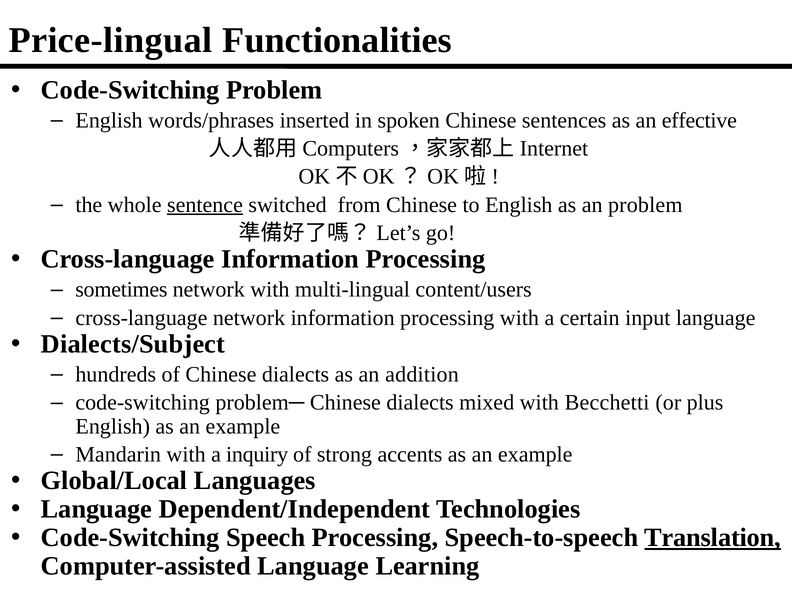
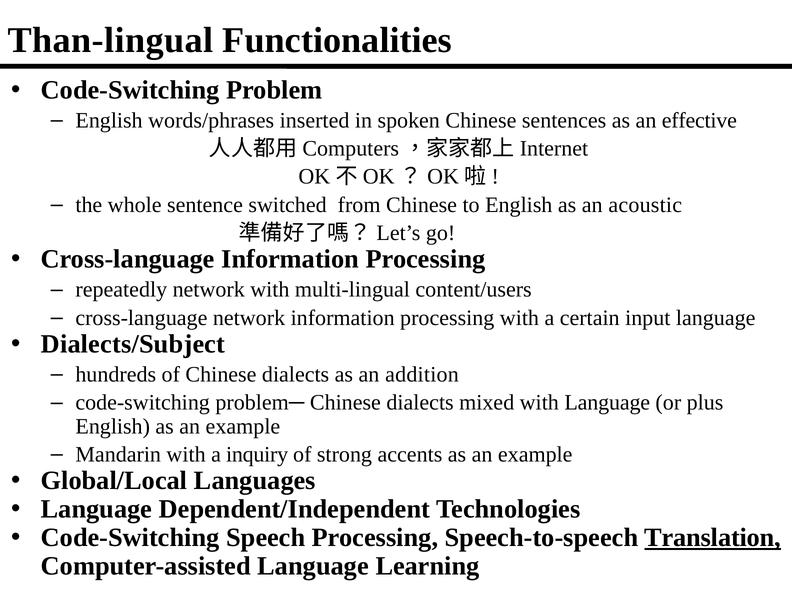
Price-lingual: Price-lingual -> Than-lingual (110, 40)
sentence underline: present -> none (205, 205)
an problem: problem -> acoustic (645, 205)
sometimes: sometimes -> repeatedly (121, 290)
with Becchetti: Becchetti -> Language (607, 403)
